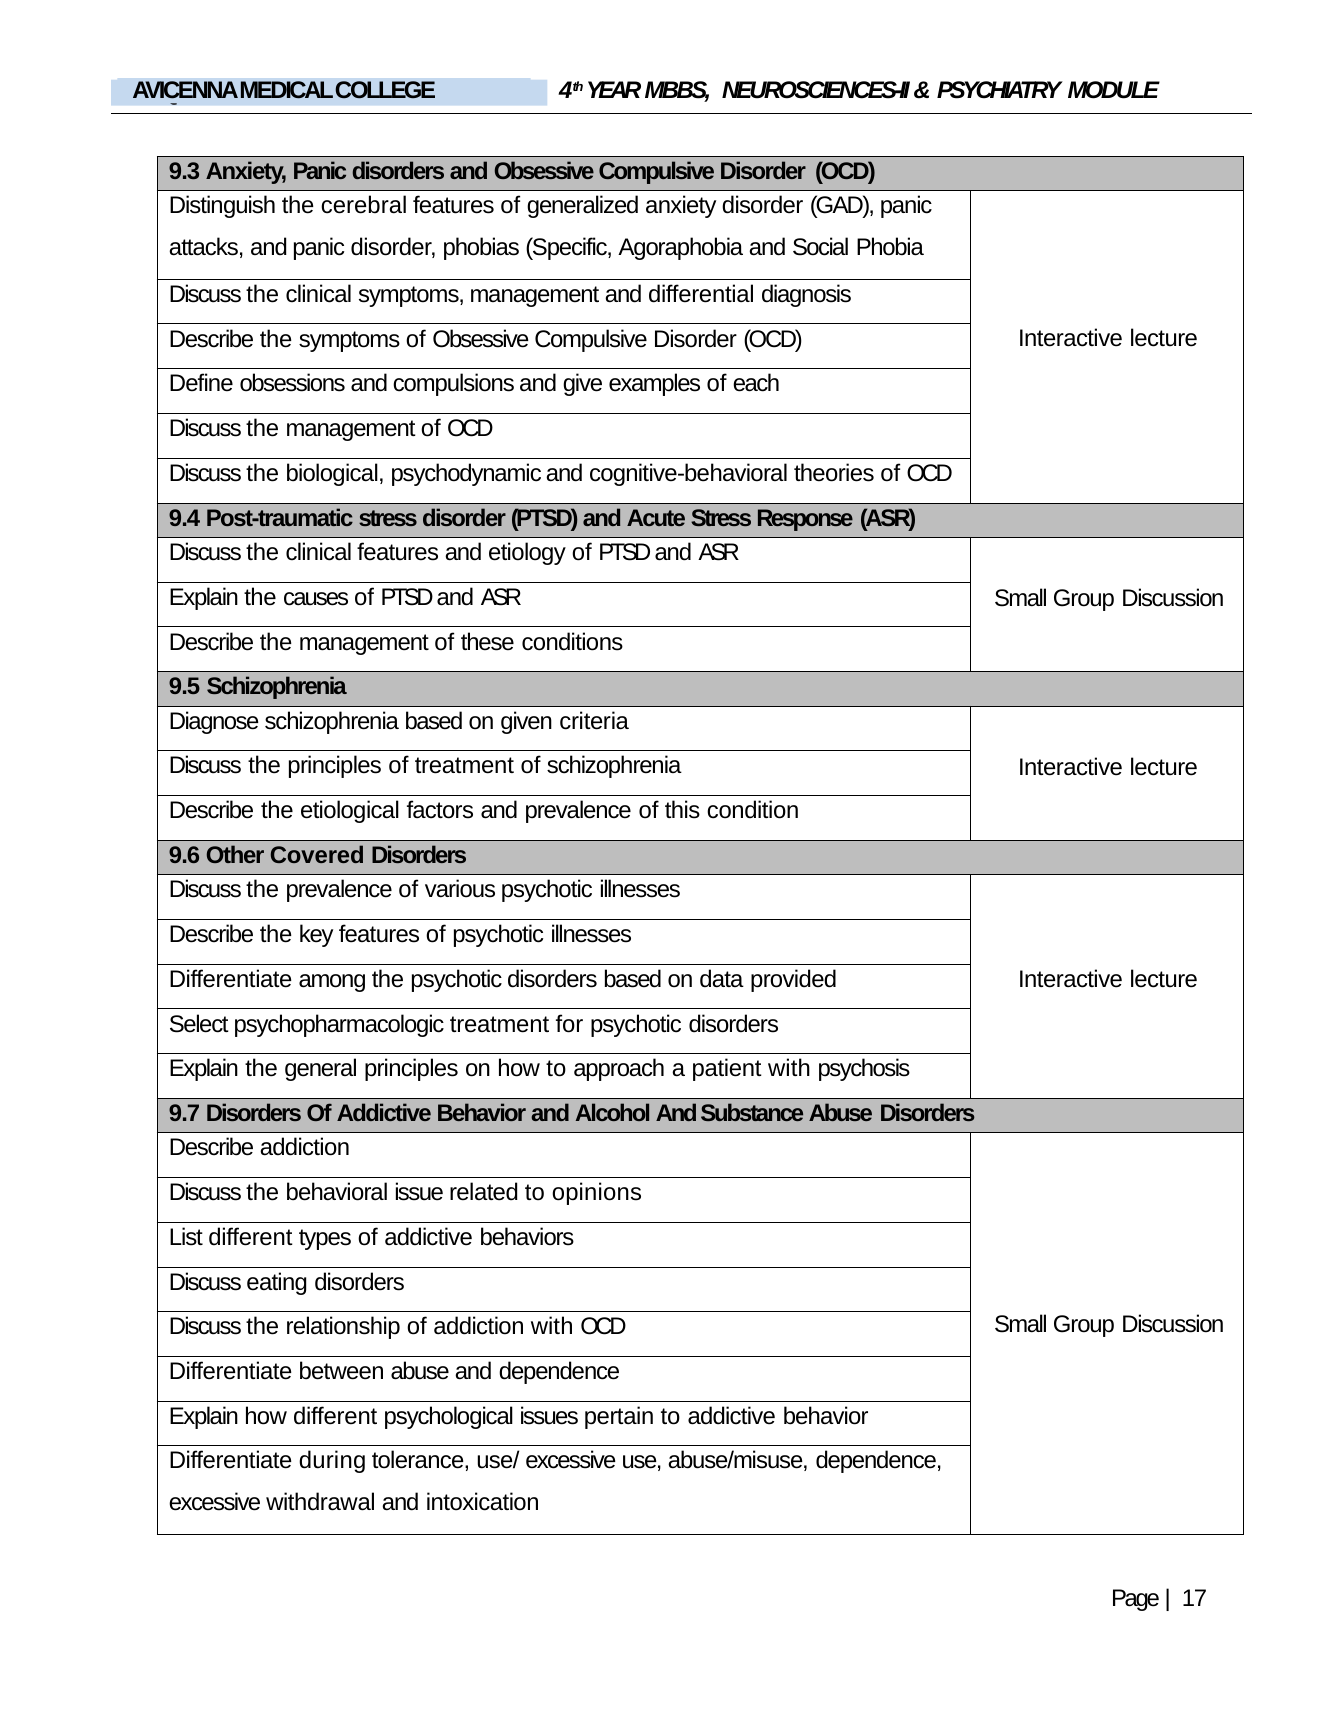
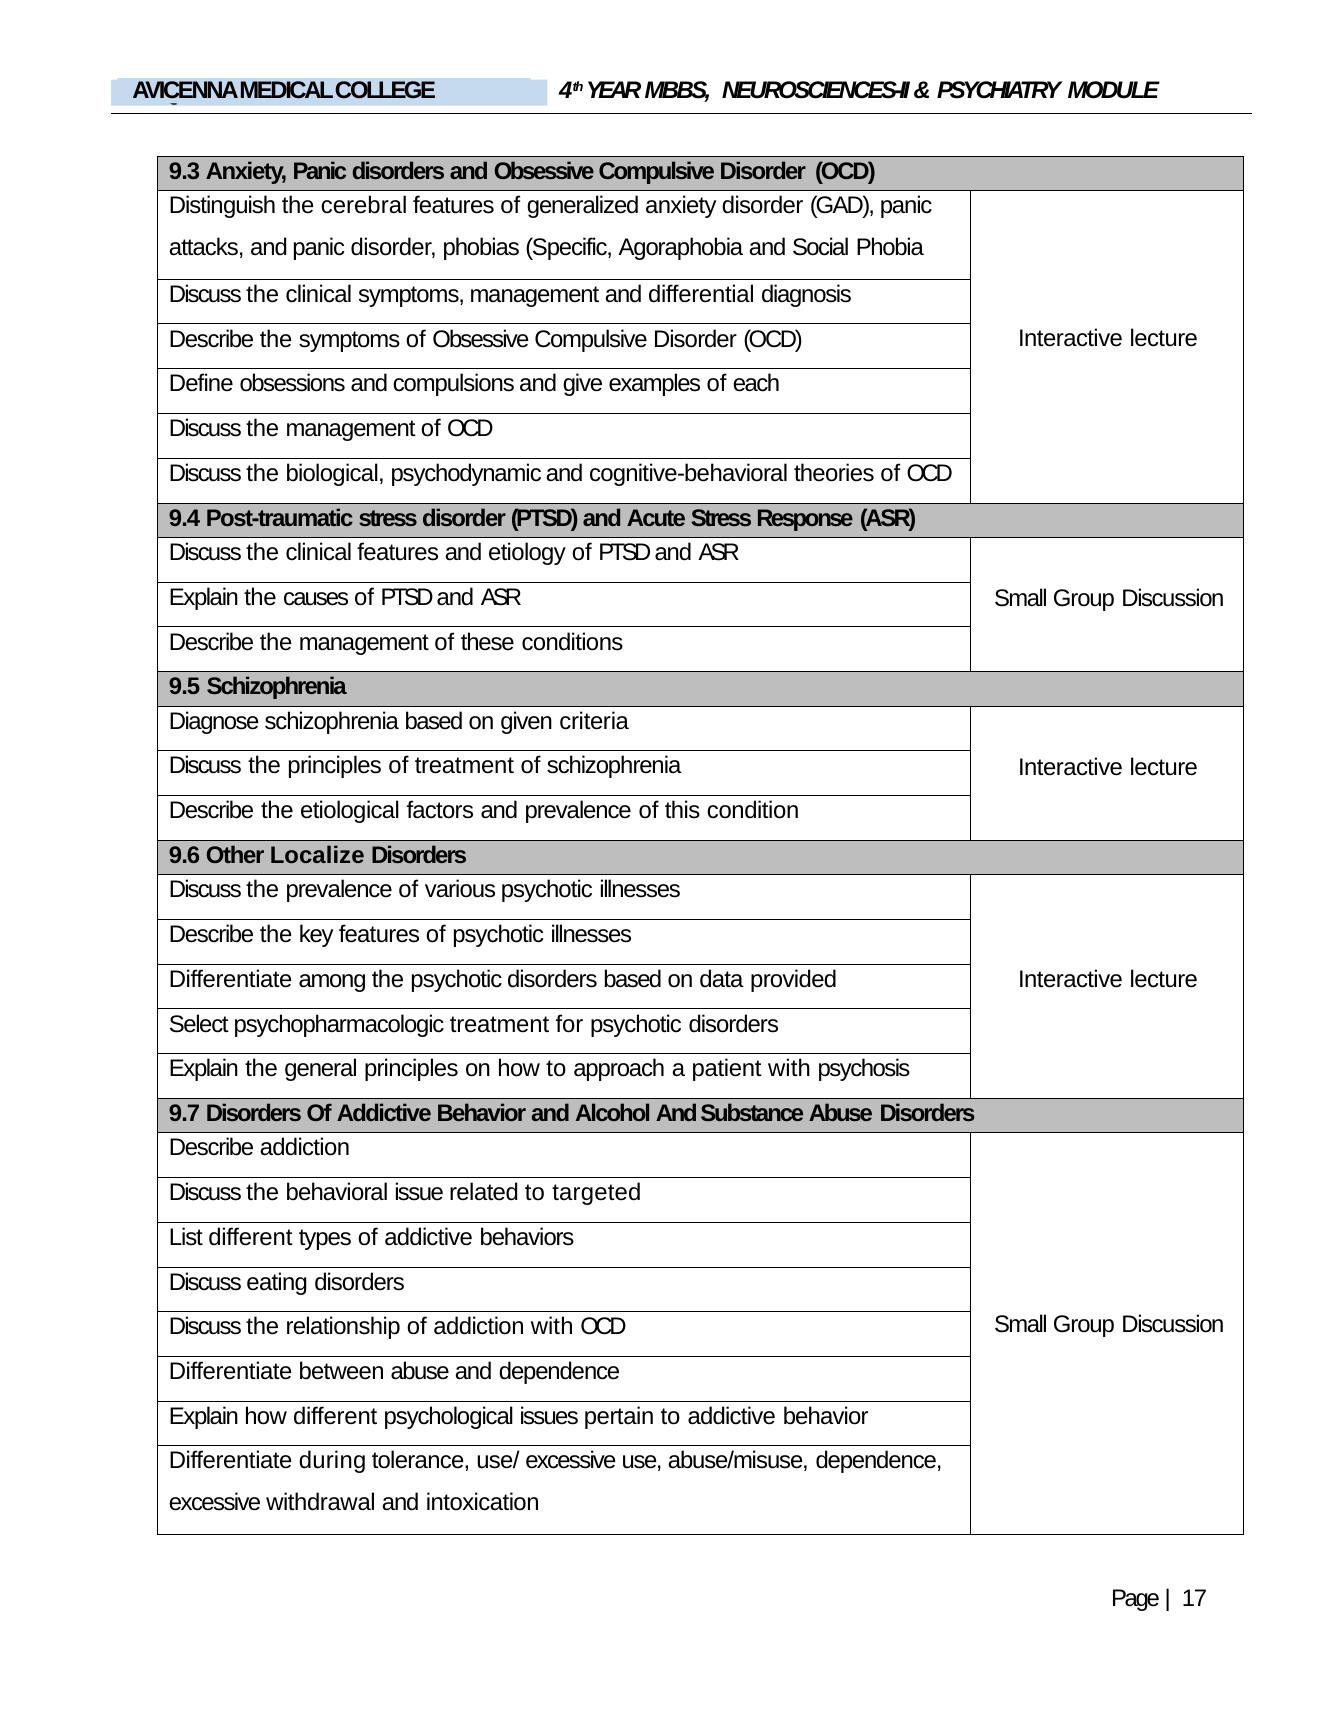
Covered: Covered -> Localize (317, 855)
opinions: opinions -> targeted (597, 1193)
